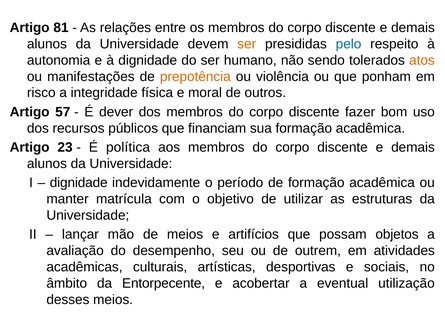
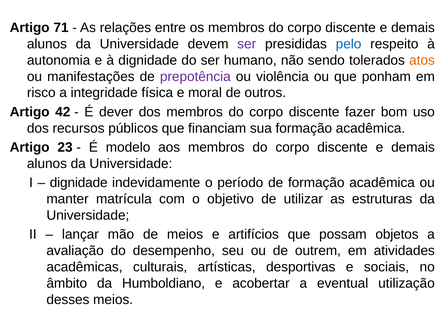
81: 81 -> 71 (61, 28)
ser colour: orange -> purple (247, 44)
prepotência colour: orange -> purple (195, 76)
57: 57 -> 42 (63, 112)
política: política -> modelo (128, 147)
Entorpecente: Entorpecente -> Humboldiano (164, 283)
